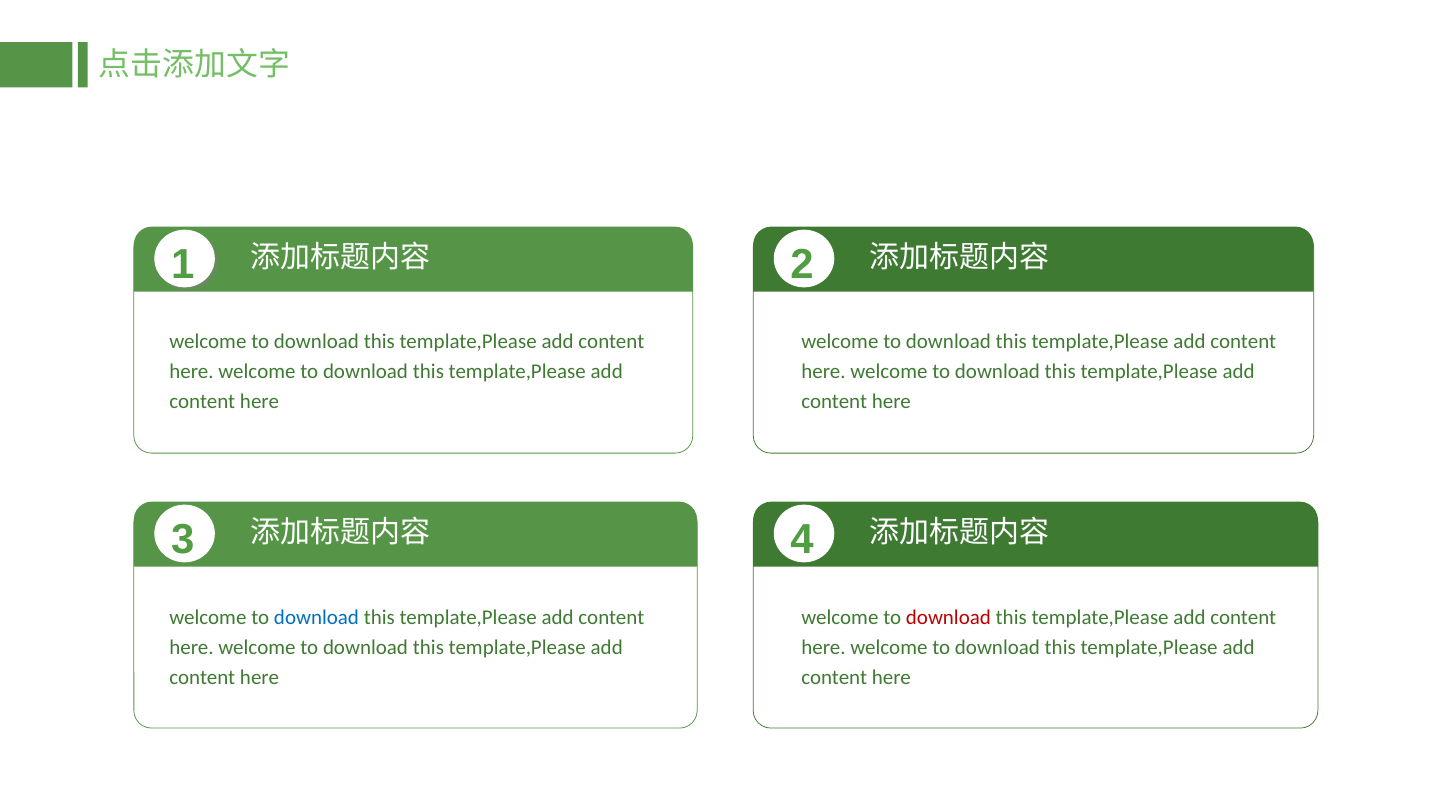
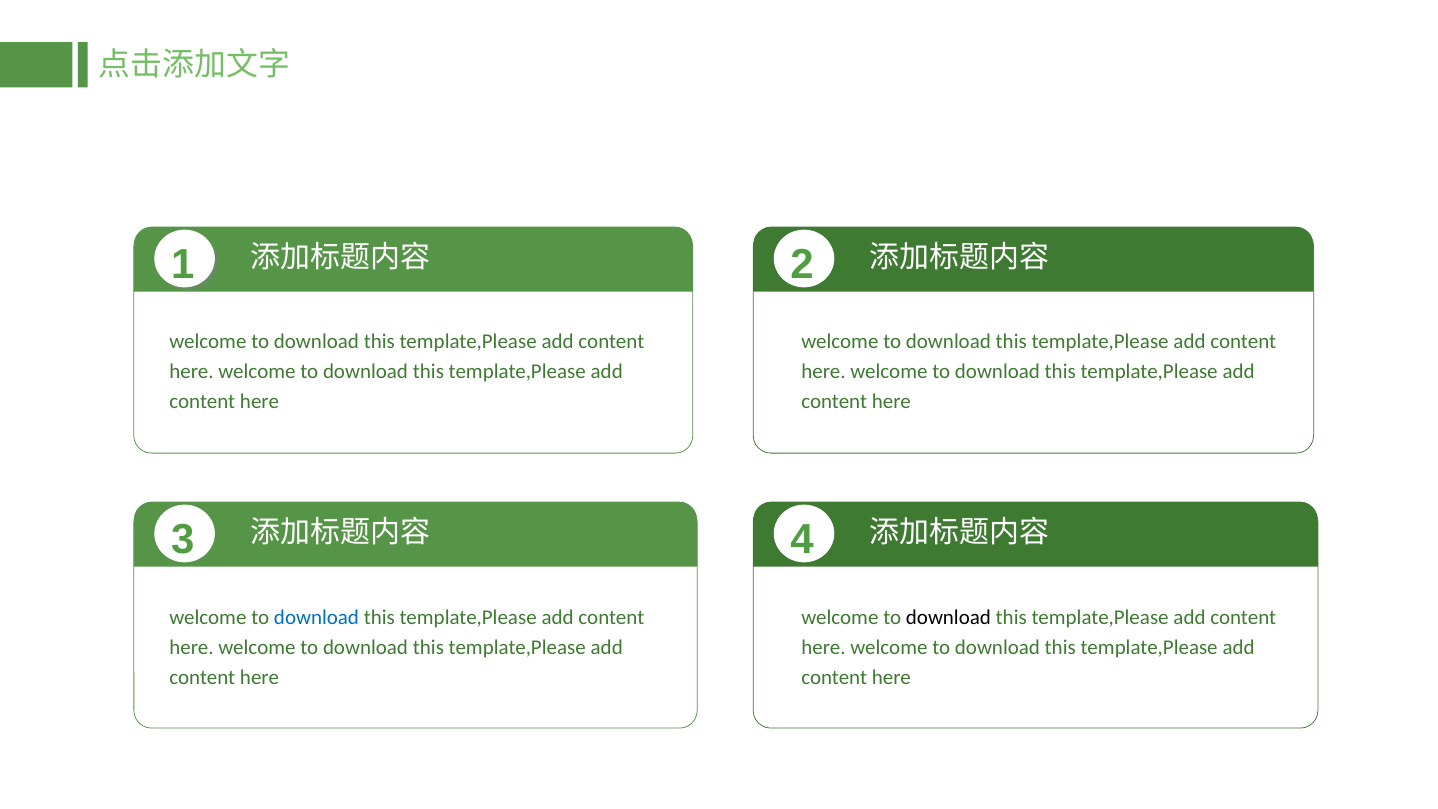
download colour: red -> black (948, 618)
